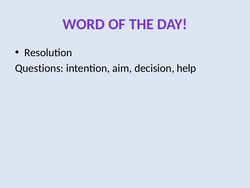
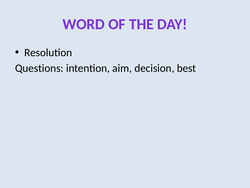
help: help -> best (186, 68)
